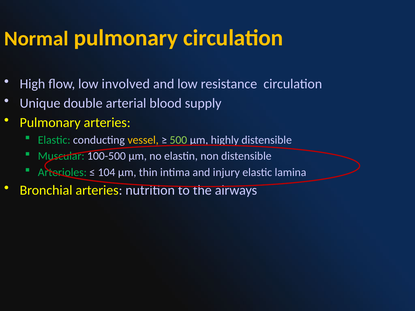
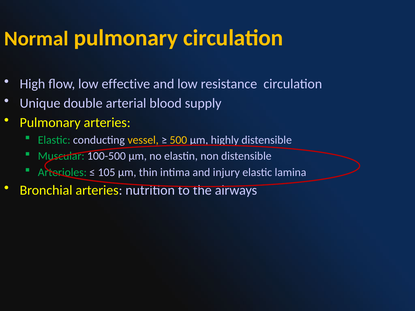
involved: involved -> effective (126, 84)
500 colour: light green -> yellow (178, 140)
104: 104 -> 105 (107, 172)
